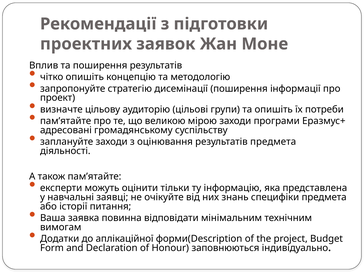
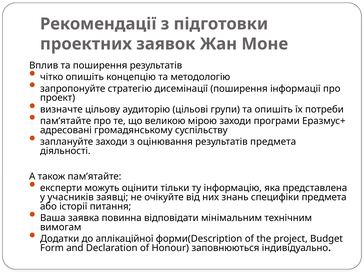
навчальні: навчальні -> учасників (71, 197)
